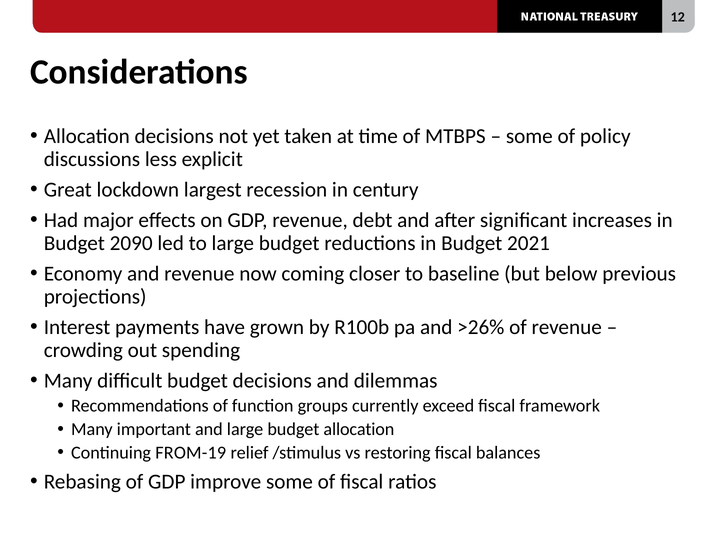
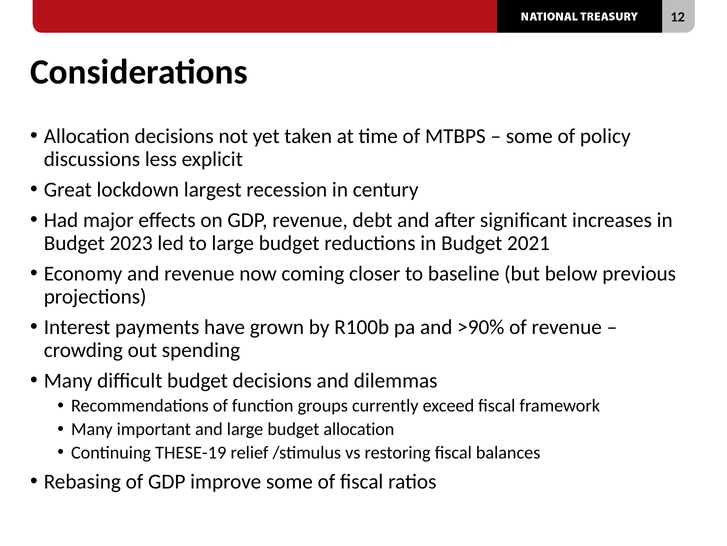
2090: 2090 -> 2023 (131, 243)
>26%: >26% -> >90% (481, 327)
FROM-19: FROM-19 -> THESE-19 (191, 452)
